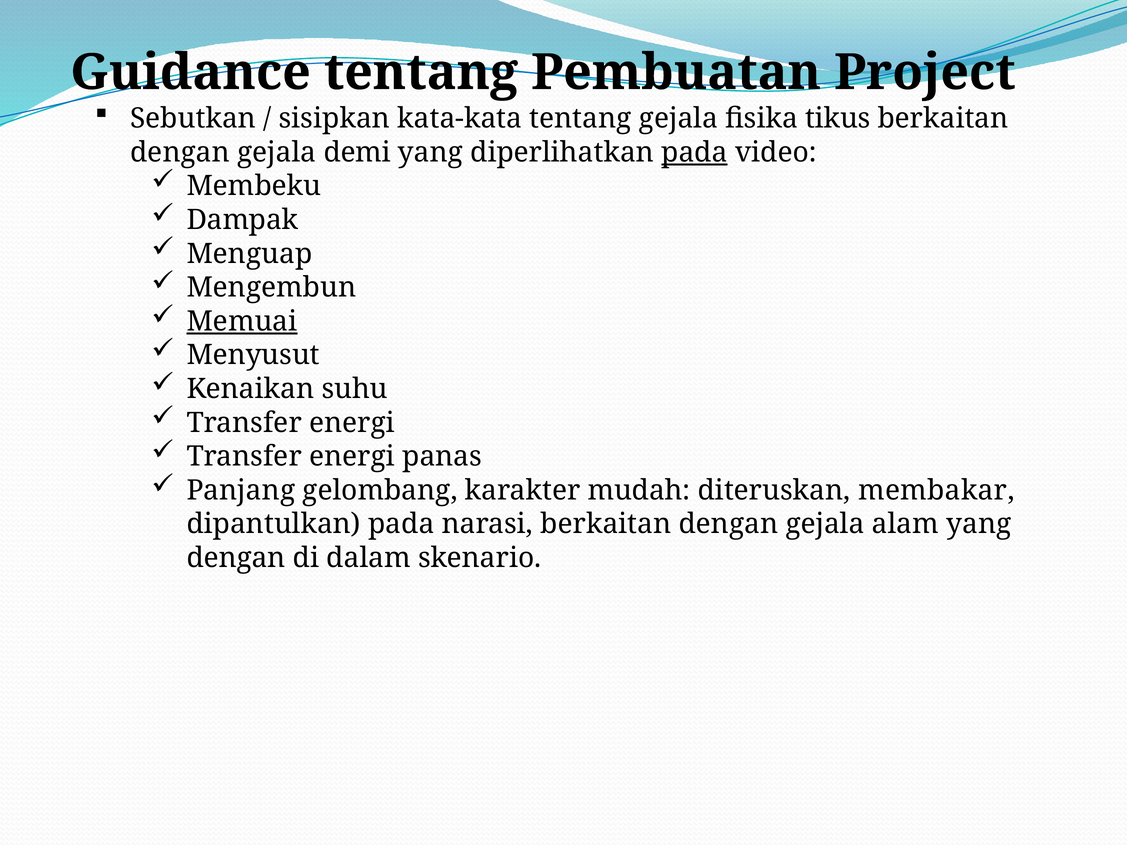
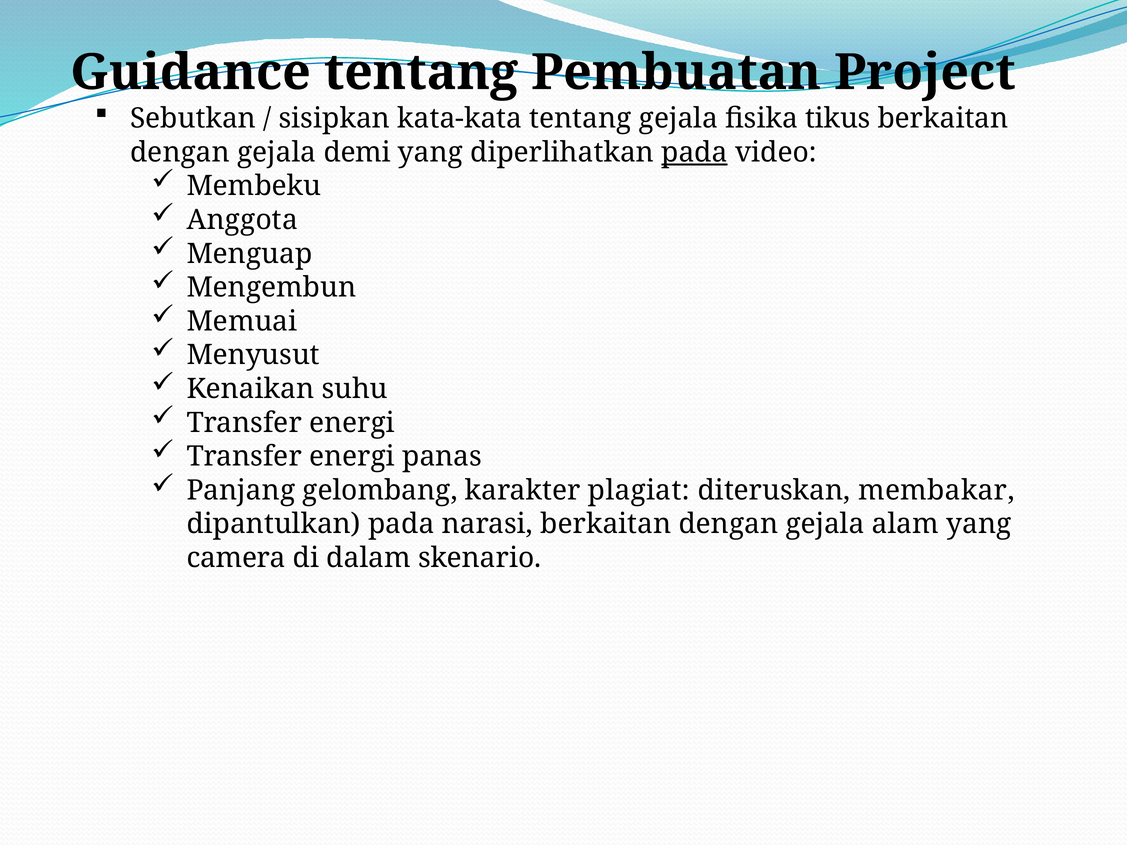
Dampak: Dampak -> Anggota (242, 220)
Memuai underline: present -> none (242, 321)
mudah: mudah -> plagiat (639, 491)
dengan: dengan -> camera (236, 558)
